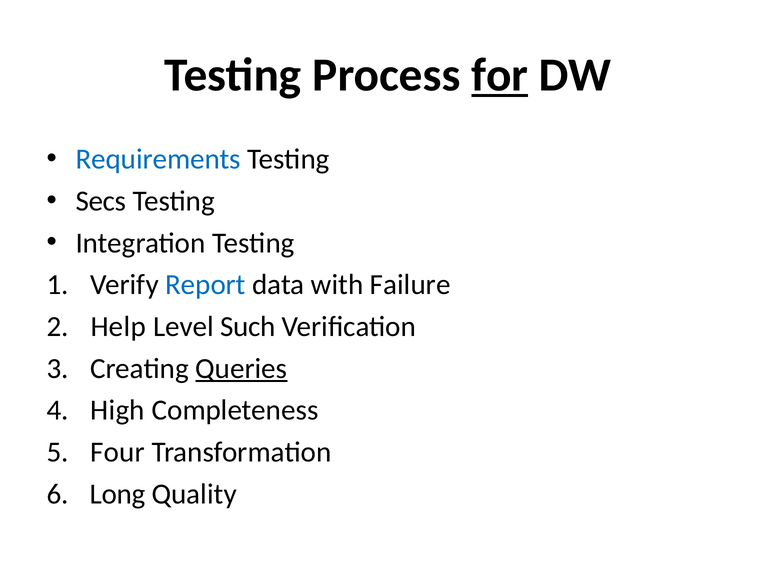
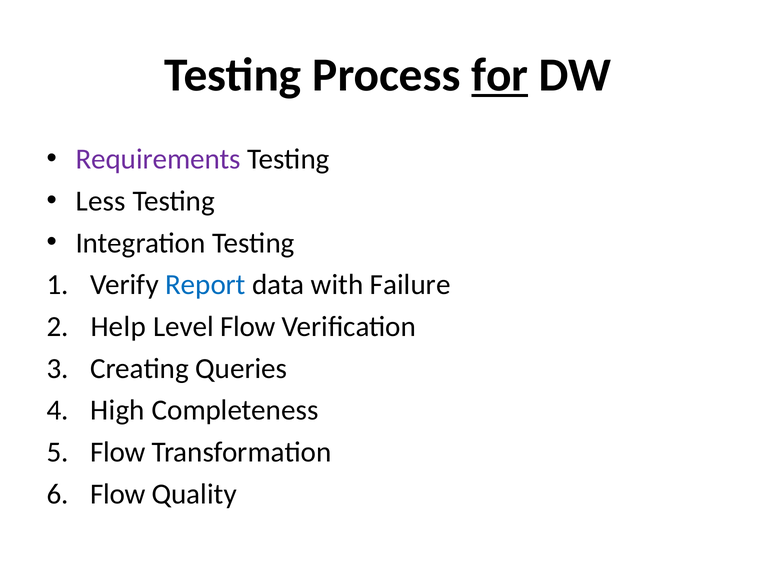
Requirements colour: blue -> purple (158, 159)
Secs: Secs -> Less (101, 201)
Level Such: Such -> Flow (248, 327)
Queries underline: present -> none (241, 368)
Four: Four -> Flow (118, 452)
Long: Long -> Flow (118, 494)
